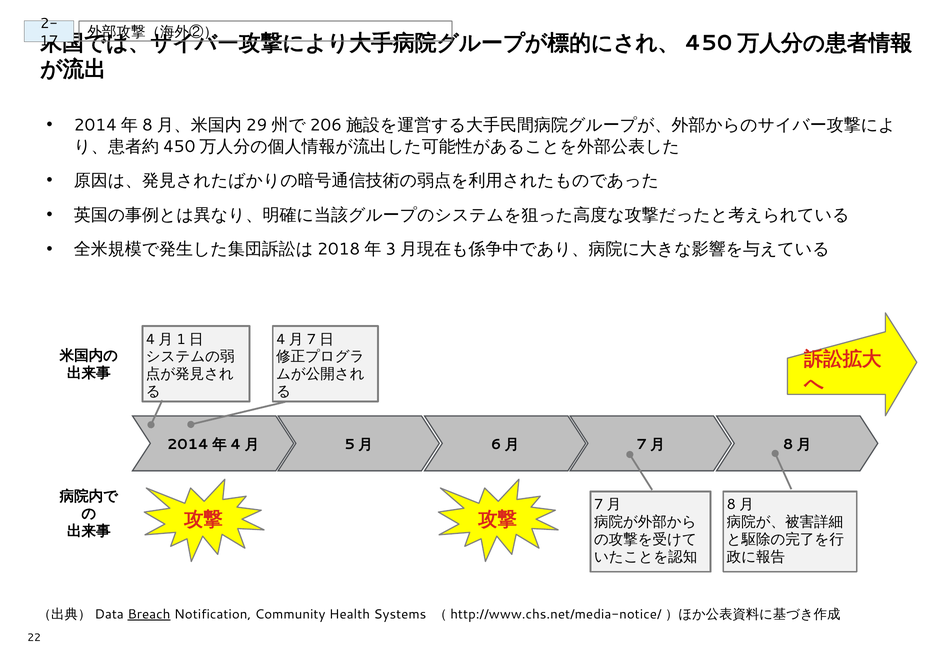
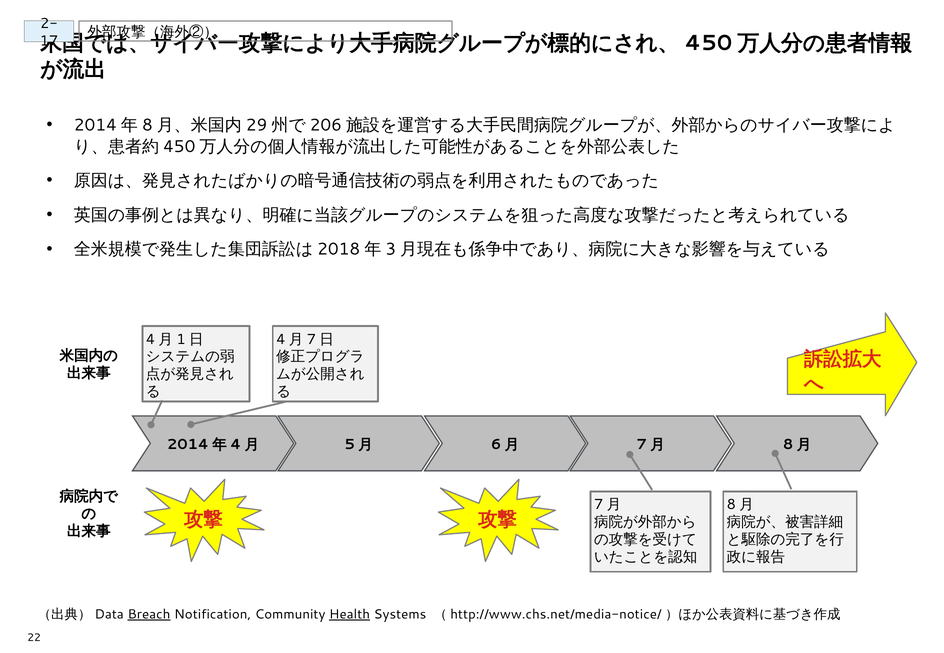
Health underline: none -> present (350, 615)
